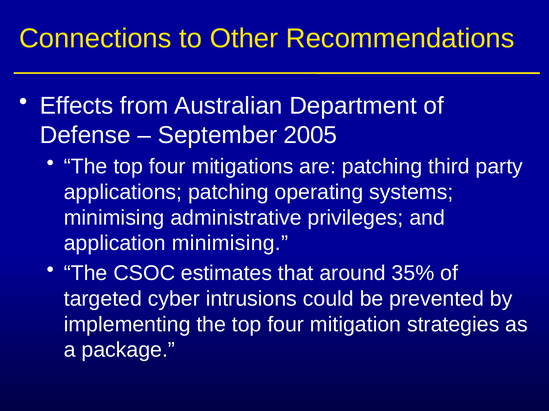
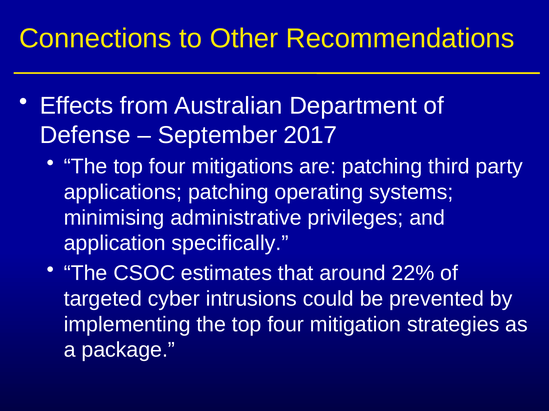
2005: 2005 -> 2017 (310, 135)
application minimising: minimising -> specifically (230, 244)
35%: 35% -> 22% (413, 274)
